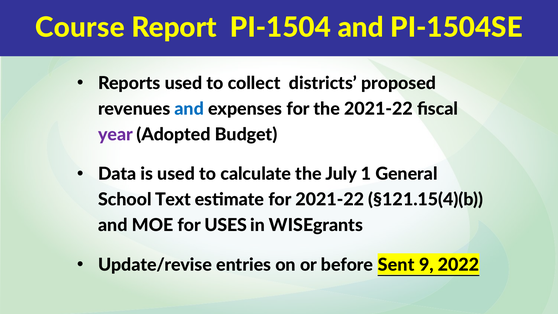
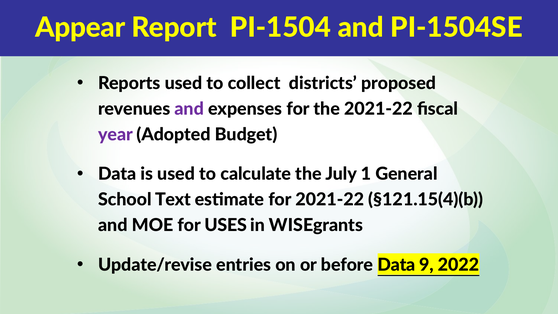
Course: Course -> Appear (80, 28)
and colour: blue -> purple (189, 109)
before Sent: Sent -> Data (396, 265)
